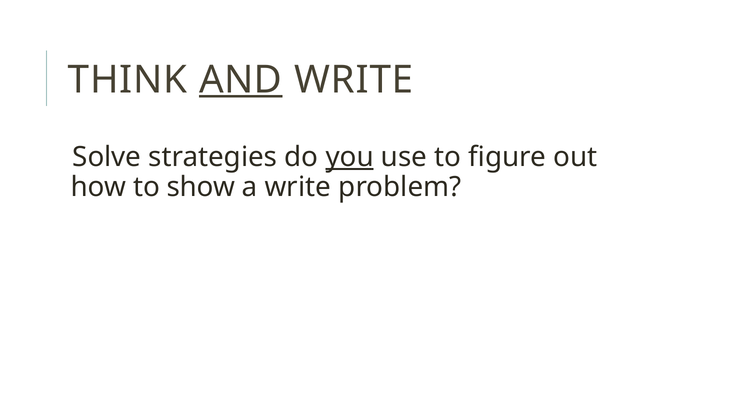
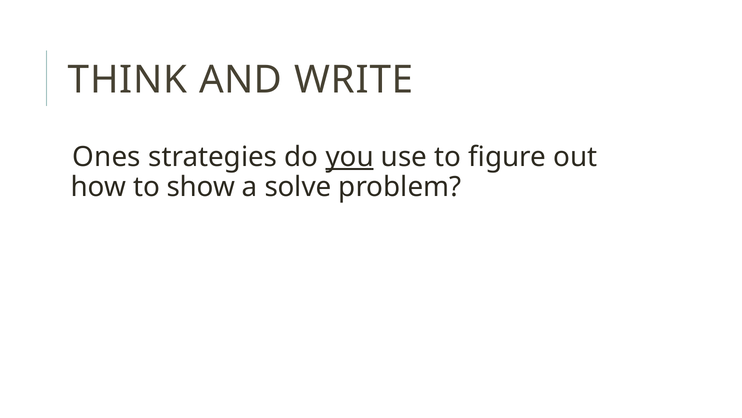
AND underline: present -> none (241, 80)
Solve: Solve -> Ones (107, 157)
a write: write -> solve (298, 187)
